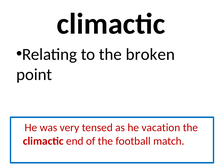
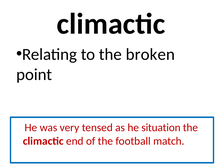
vacation: vacation -> situation (161, 128)
